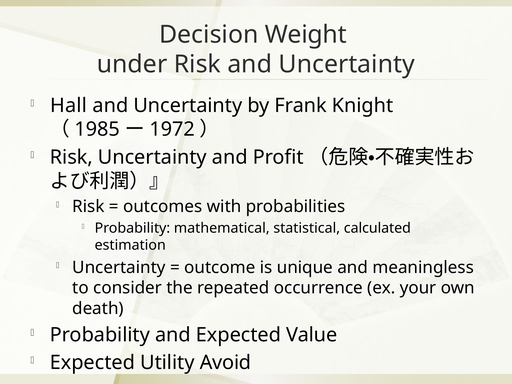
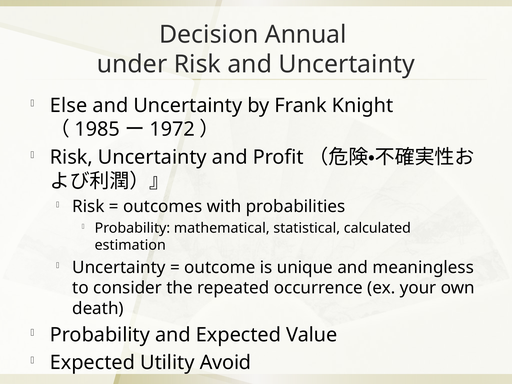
Weight: Weight -> Annual (306, 35)
Hall: Hall -> Else (69, 105)
